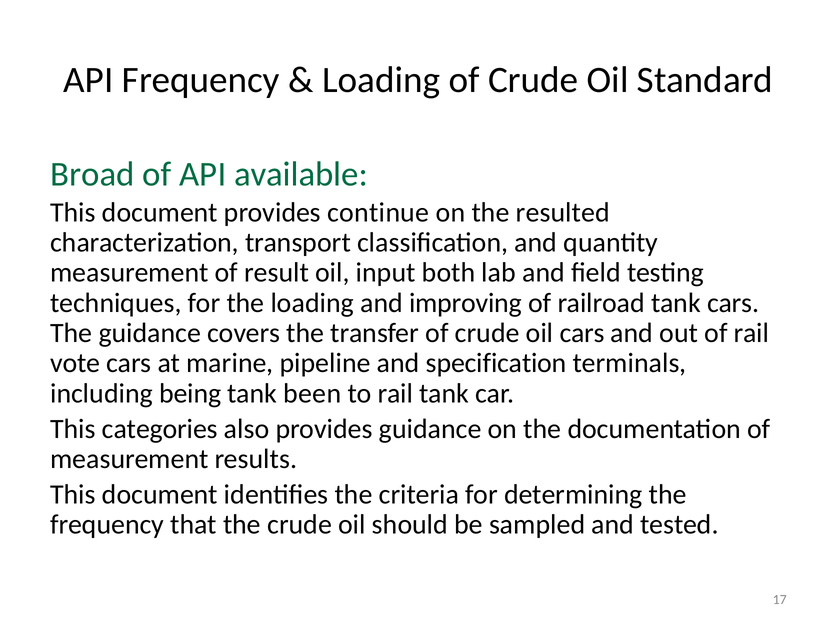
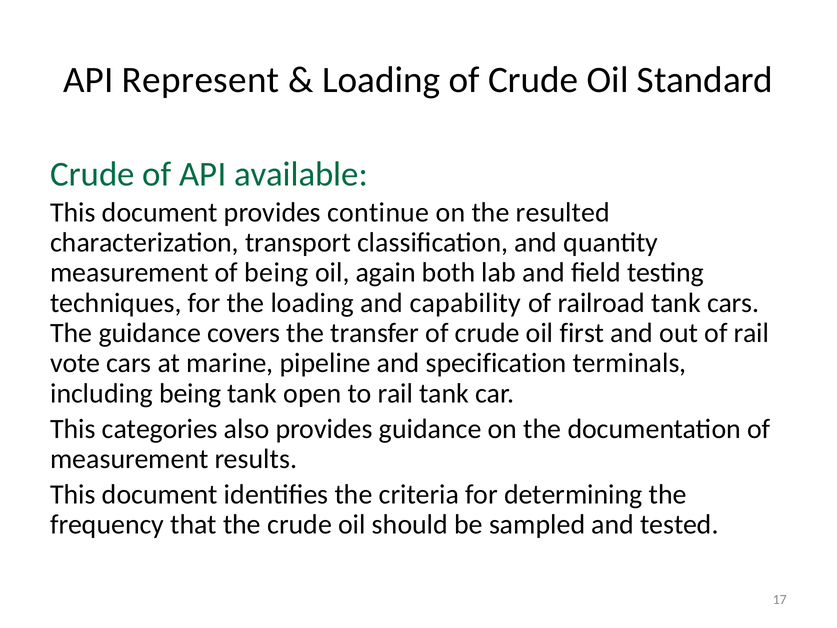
API Frequency: Frequency -> Represent (201, 80)
Broad: Broad -> Crude (92, 174)
of result: result -> being (276, 273)
input: input -> again (386, 273)
improving: improving -> capability (465, 303)
oil cars: cars -> first (582, 333)
been: been -> open (312, 393)
